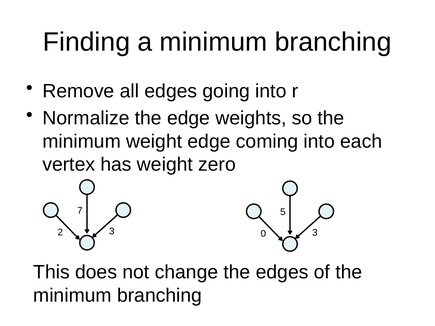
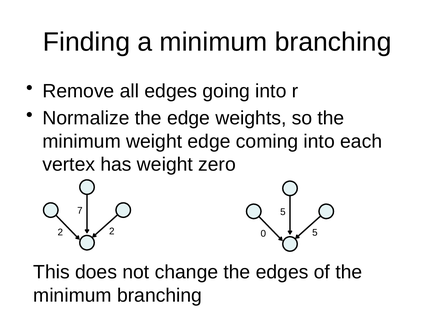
2 3: 3 -> 2 (112, 231)
0 3: 3 -> 5 (315, 233)
